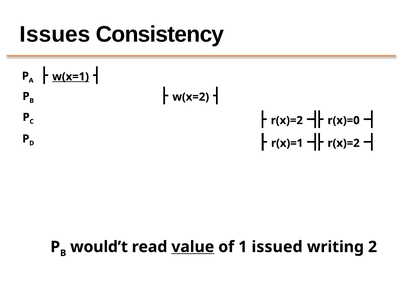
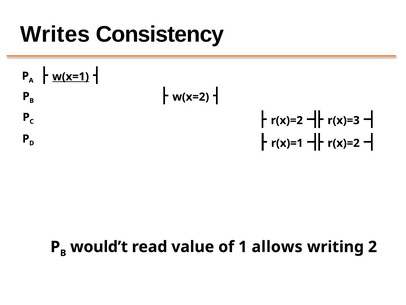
Issues: Issues -> Writes (55, 34)
r(x)=0: r(x)=0 -> r(x)=3 (344, 120)
value underline: present -> none (193, 246)
issued: issued -> allows (277, 246)
